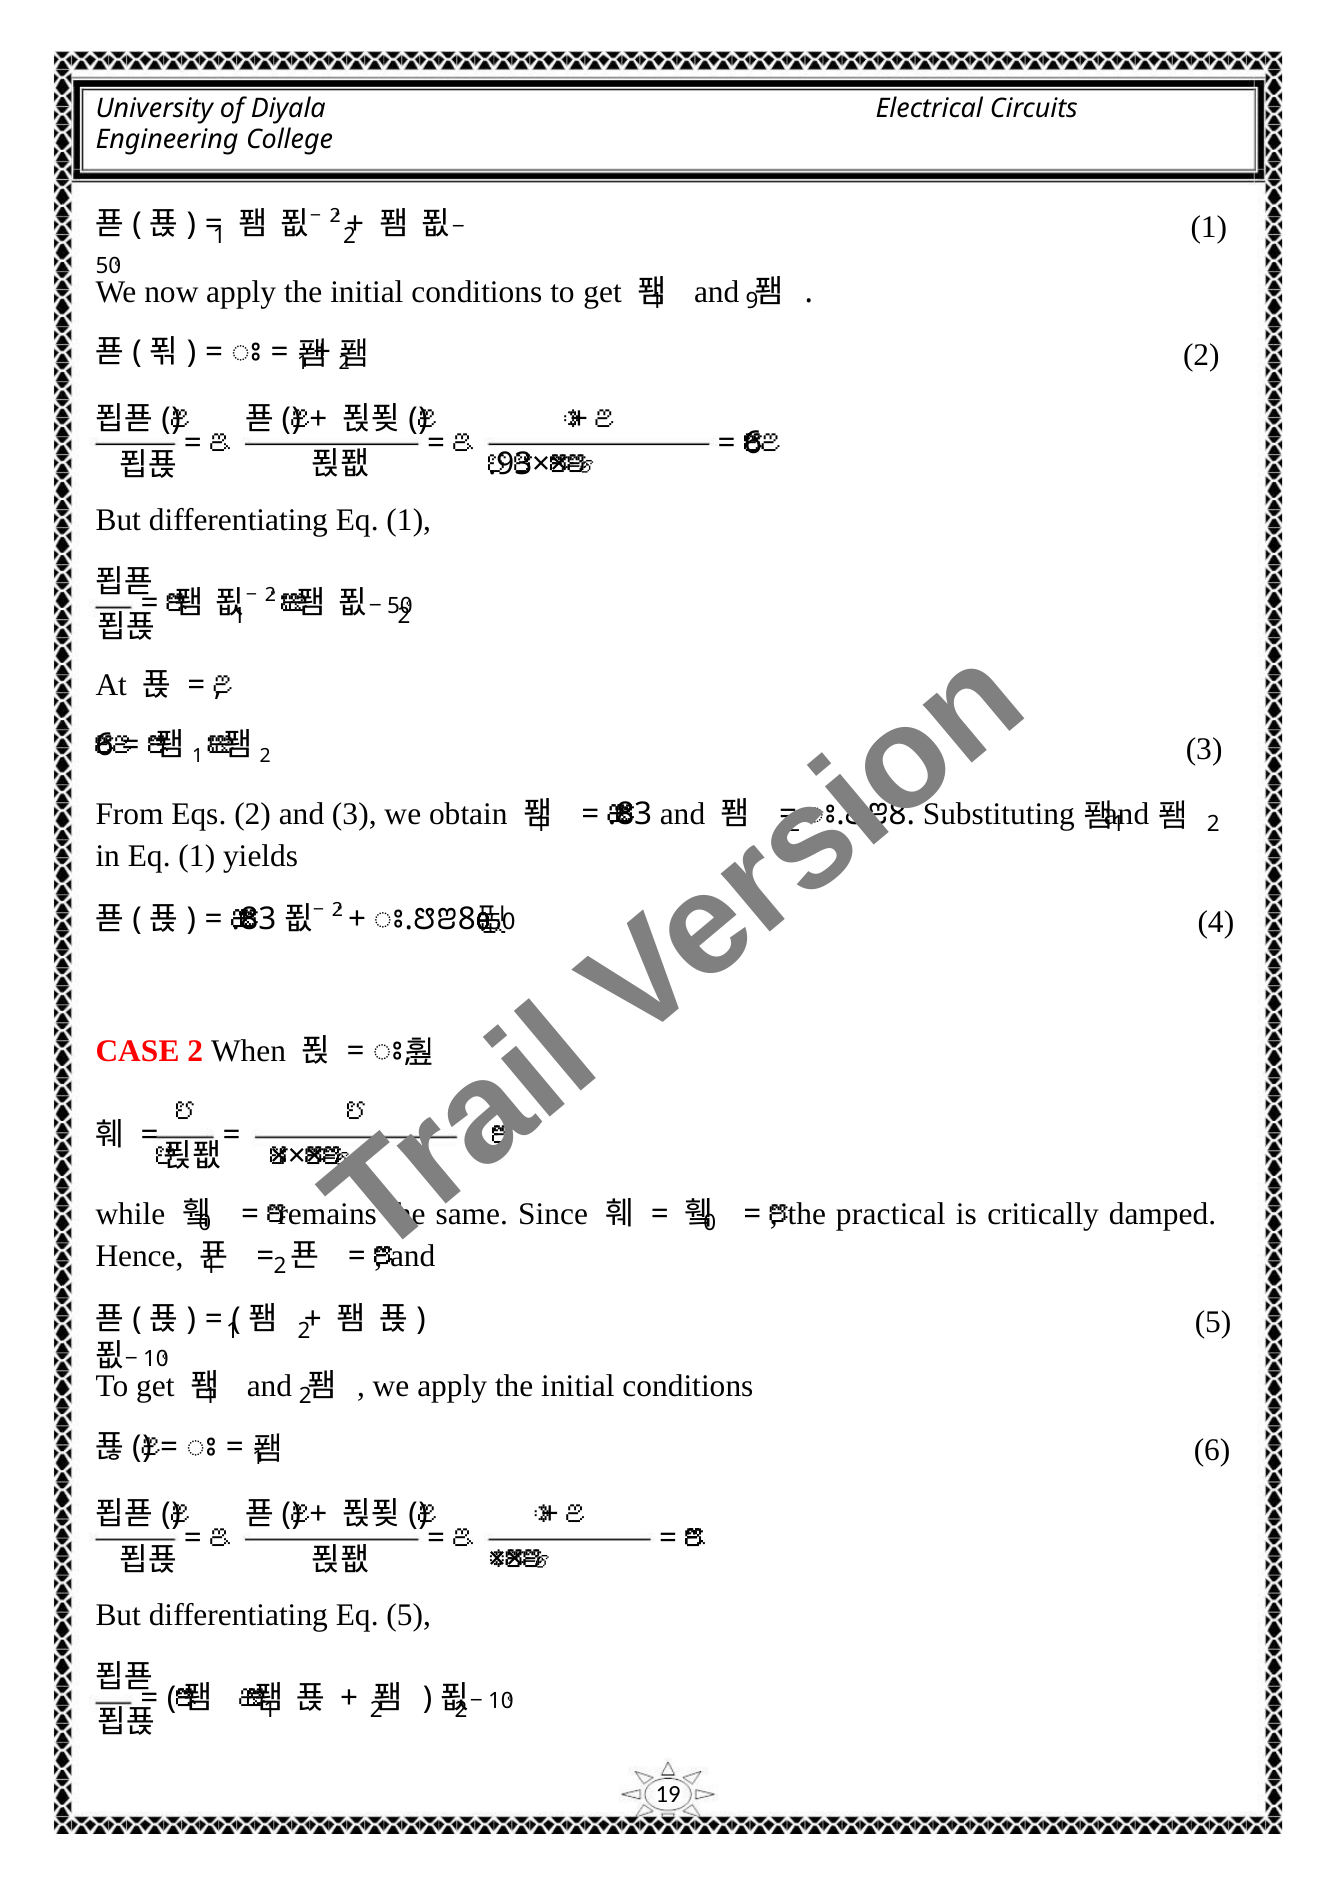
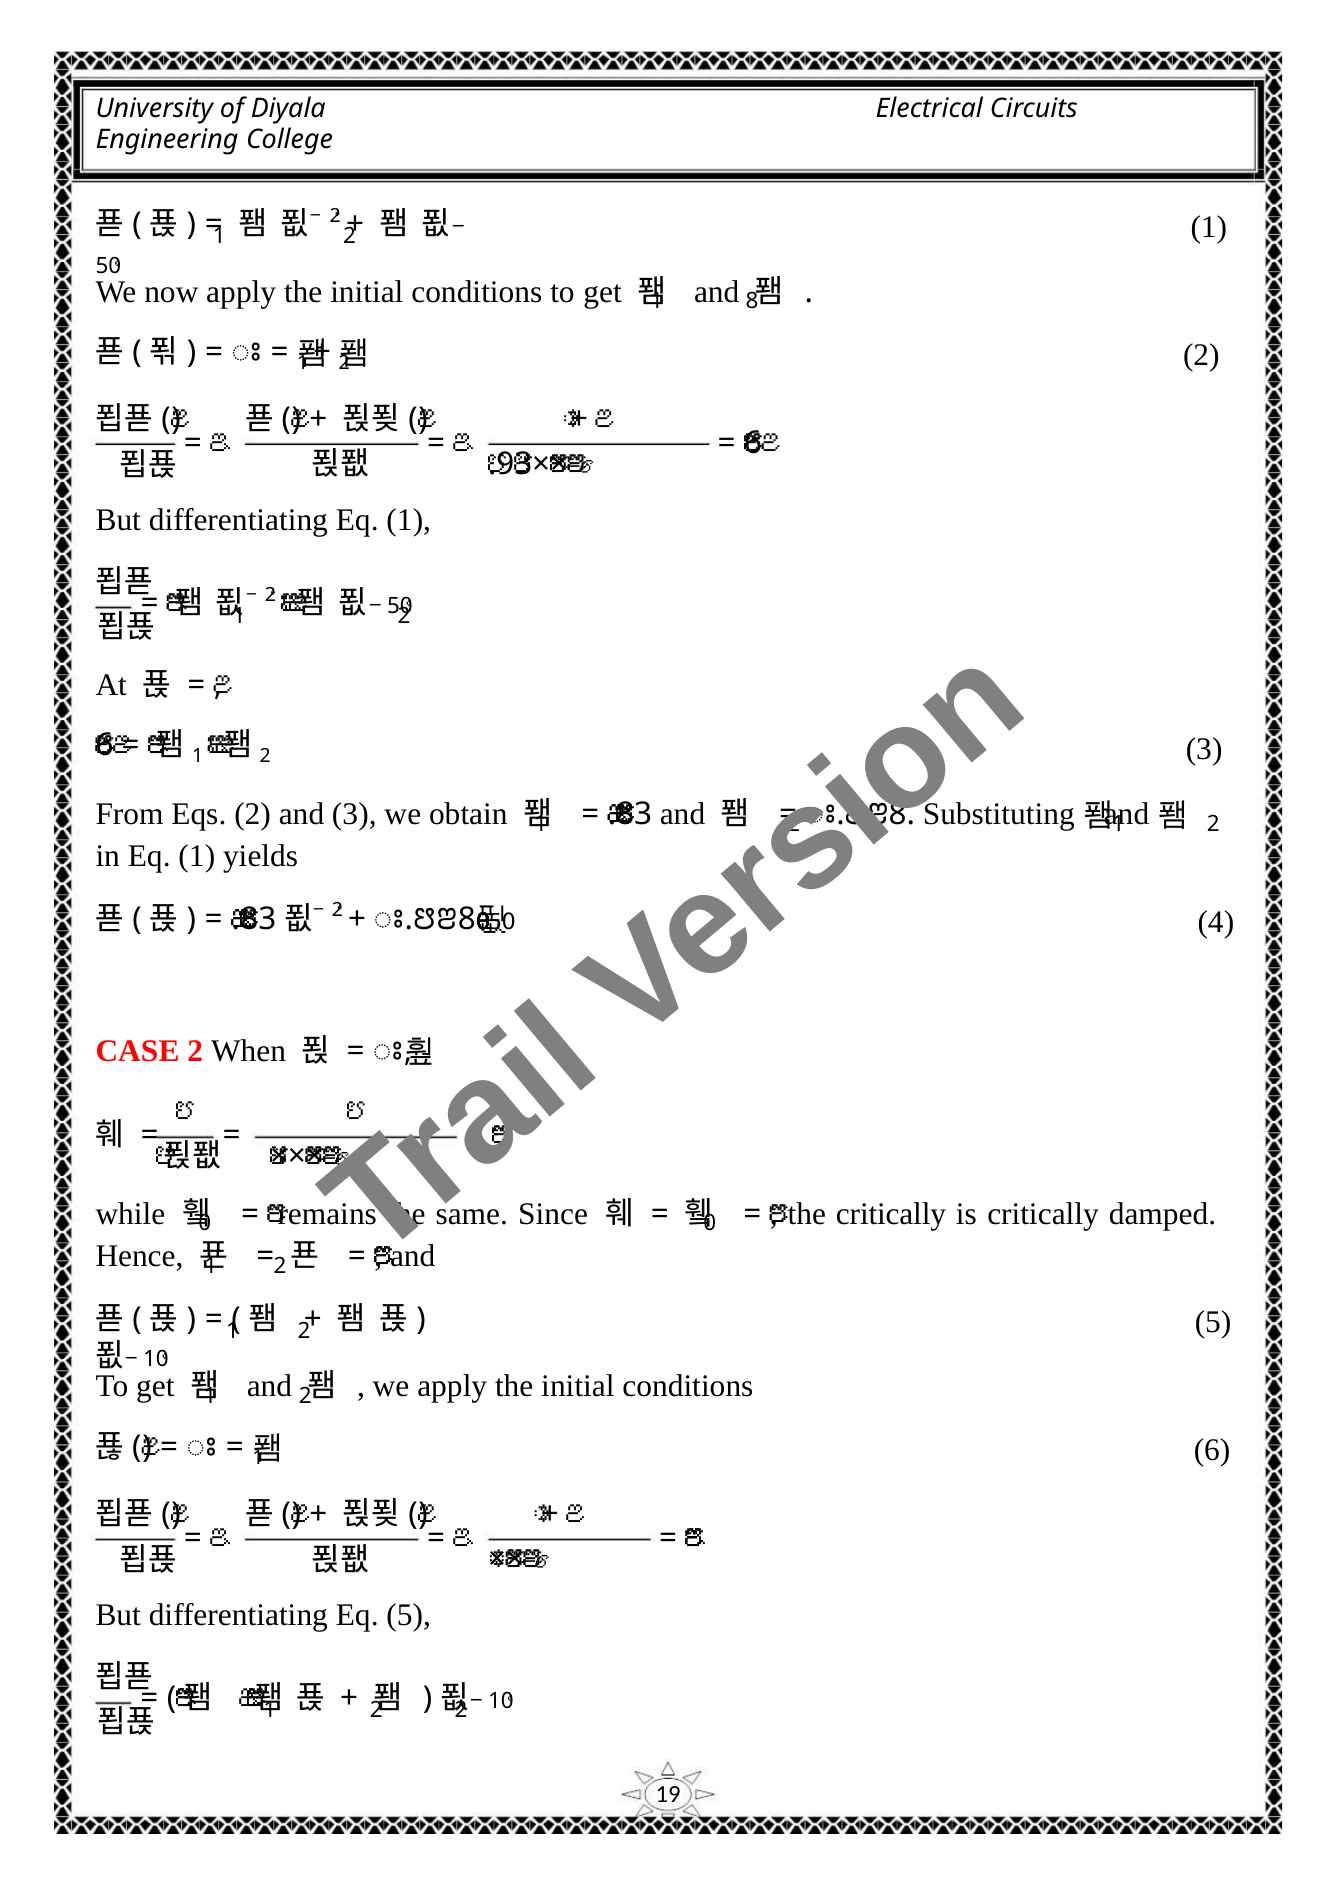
9: 9 -> 8 (752, 301)
practical: practical -> critically (891, 1214)
